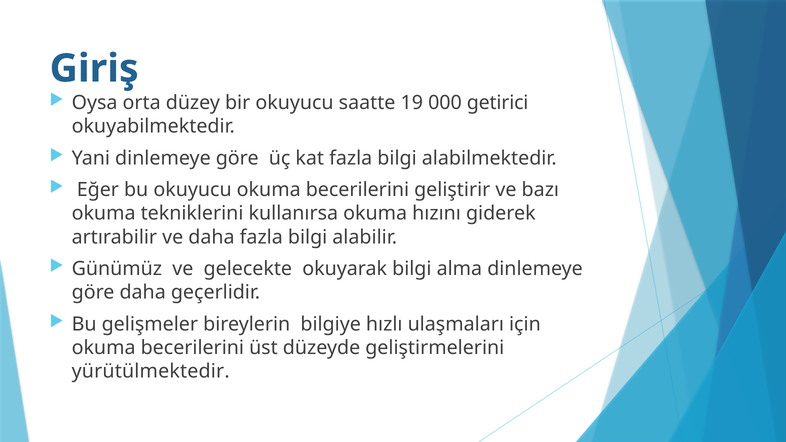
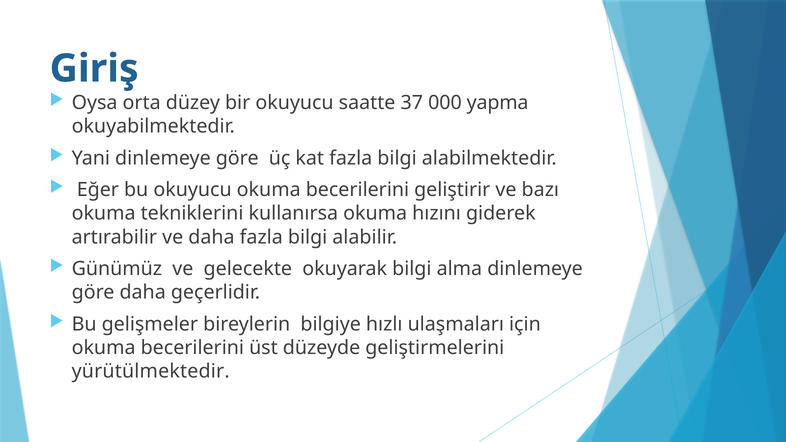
19: 19 -> 37 (412, 103)
getirici: getirici -> yapma (498, 103)
